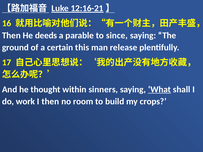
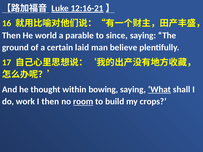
deeds: deeds -> world (46, 35)
this: this -> laid (82, 48)
release: release -> believe (124, 48)
sinners: sinners -> bowing (103, 90)
room underline: none -> present (83, 102)
